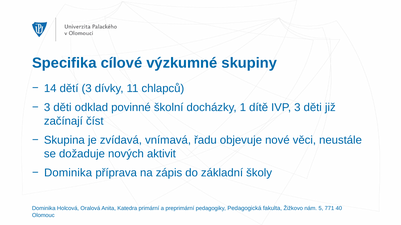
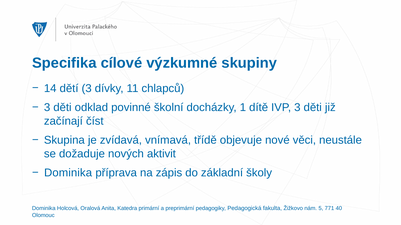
řadu: řadu -> třídě (205, 141)
